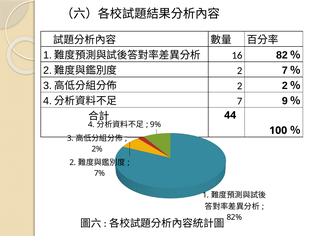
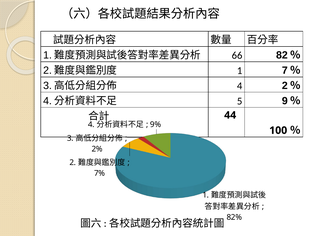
16: 16 -> 66 (237, 55)
2: 2 -> 1 (240, 70)
2: 2 -> 4 (240, 86)
7: 7 -> 5 (240, 101)
